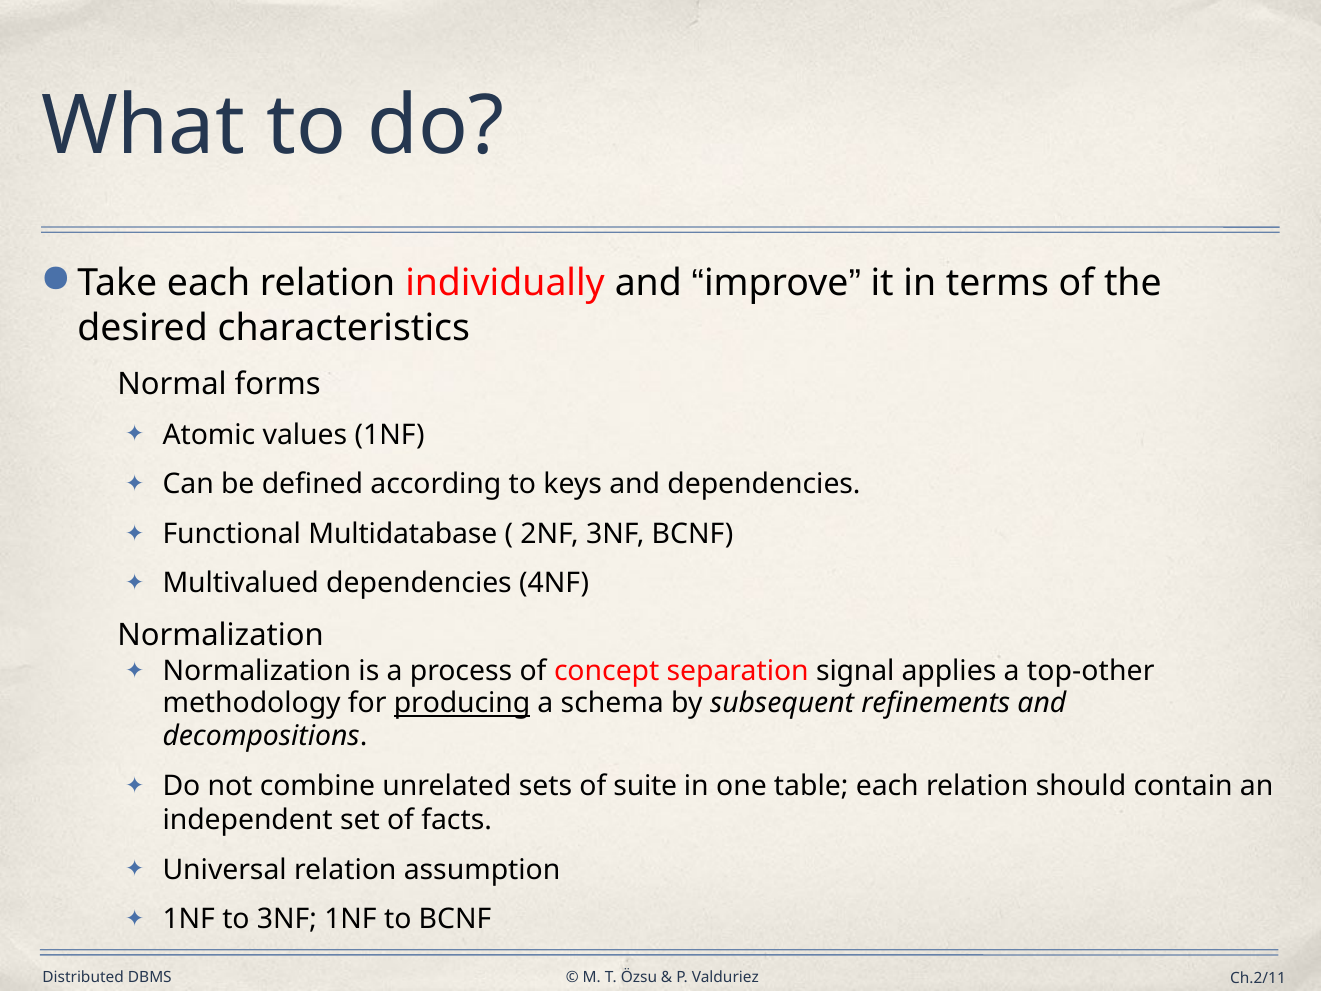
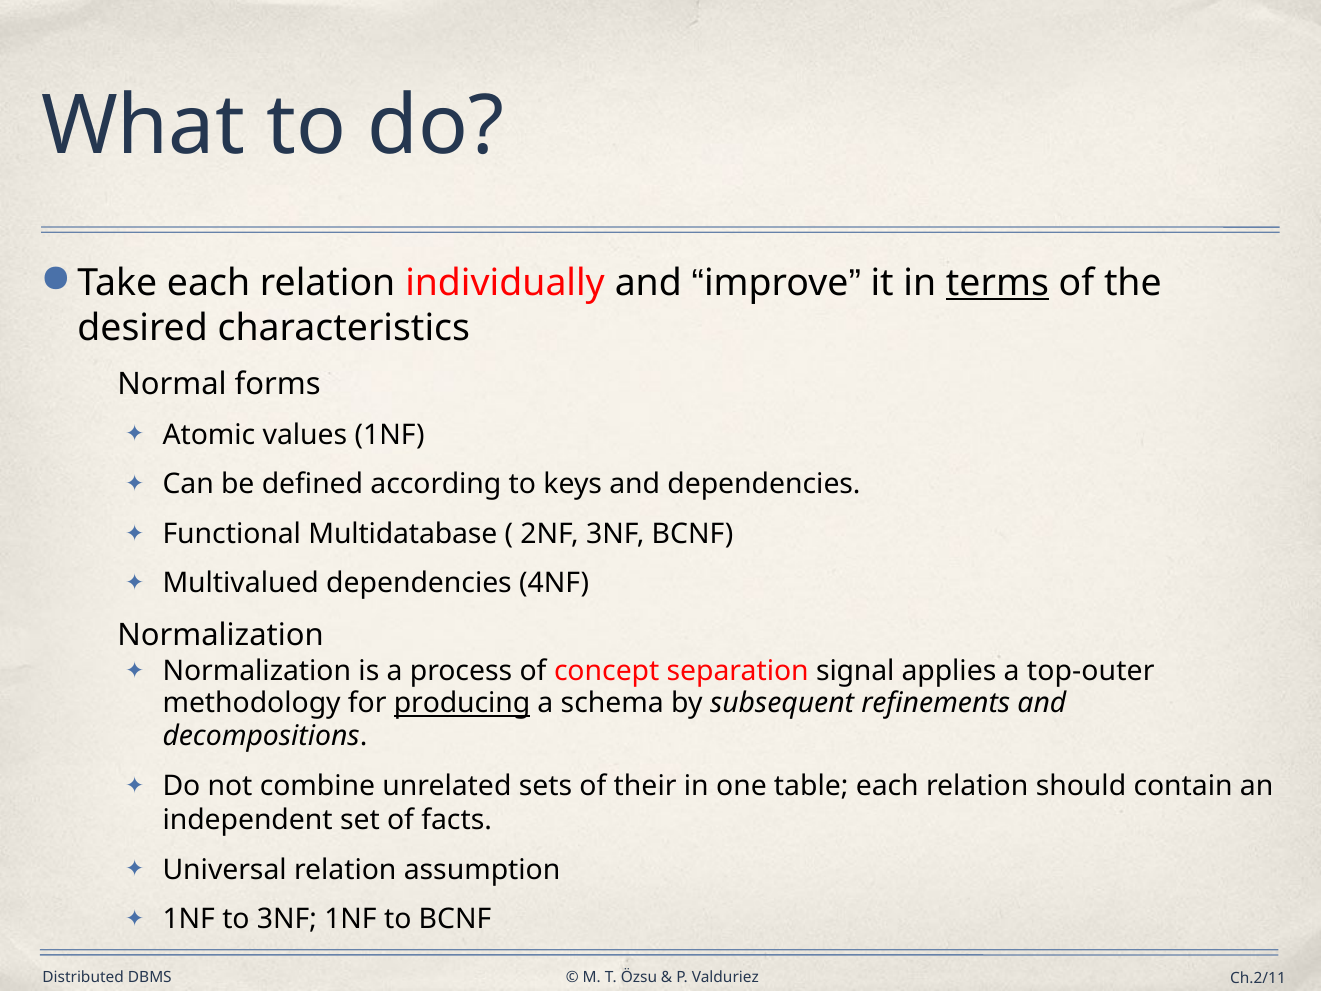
terms underline: none -> present (997, 283)
top-other: top-other -> top-outer (1091, 671)
suite: suite -> their (645, 786)
